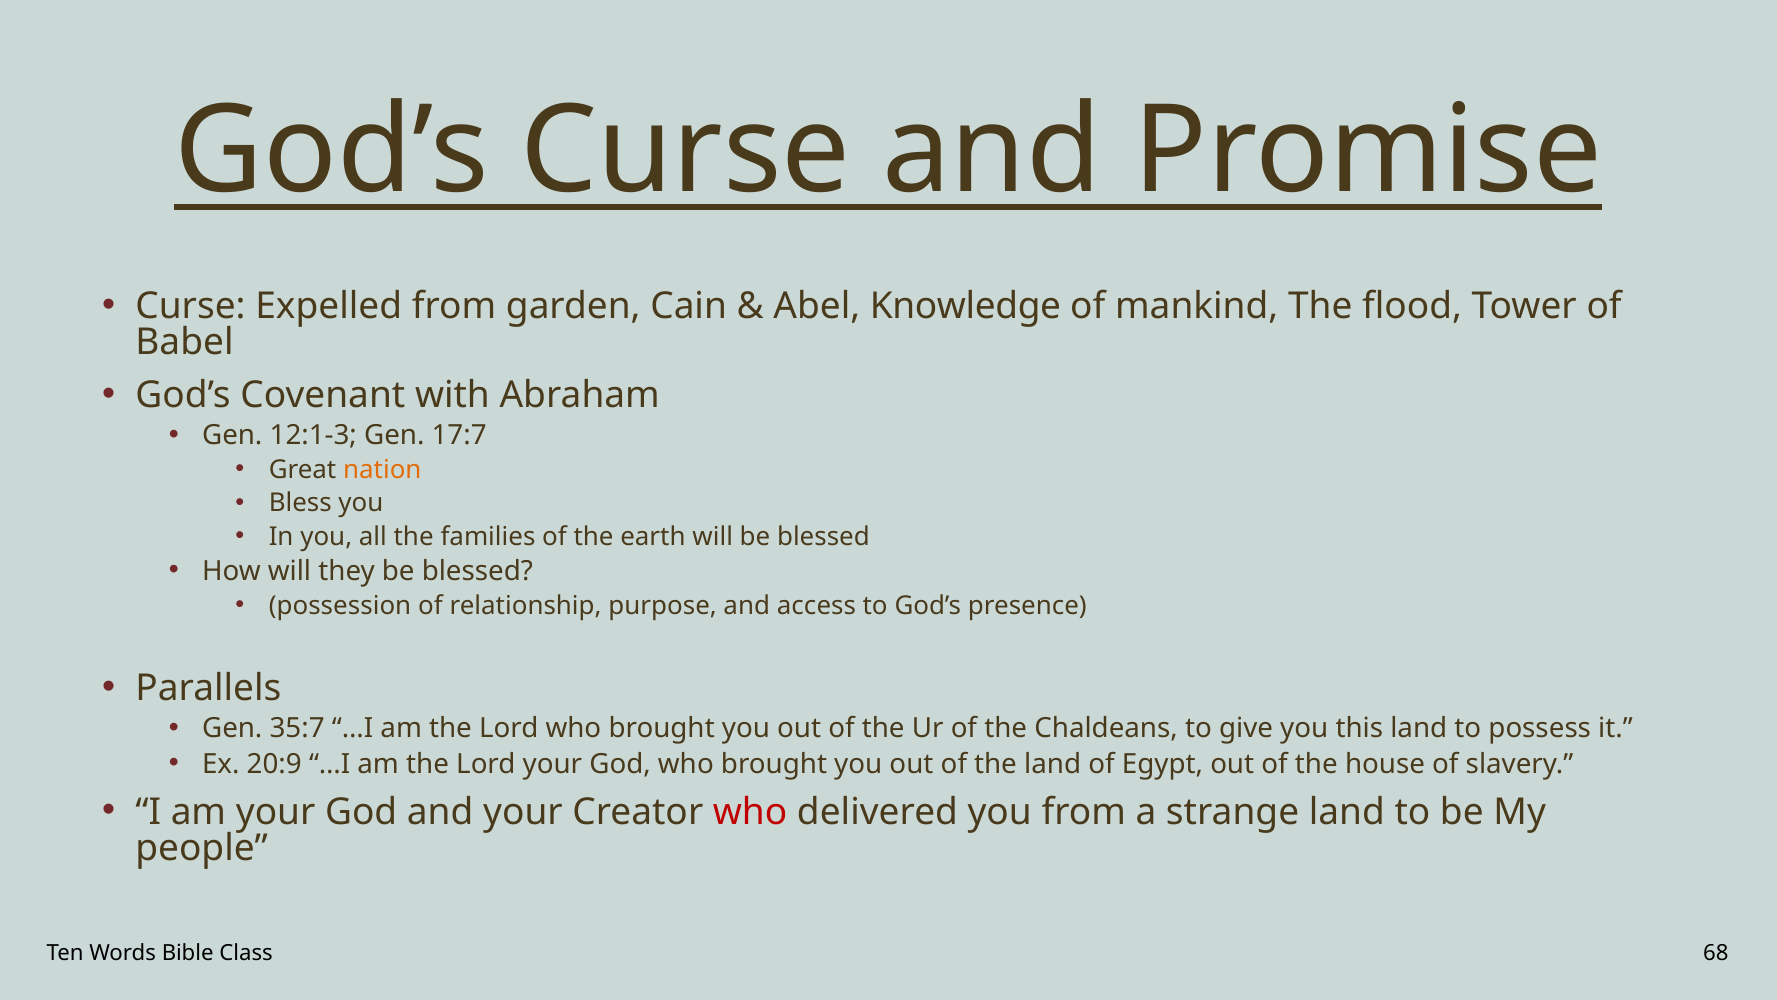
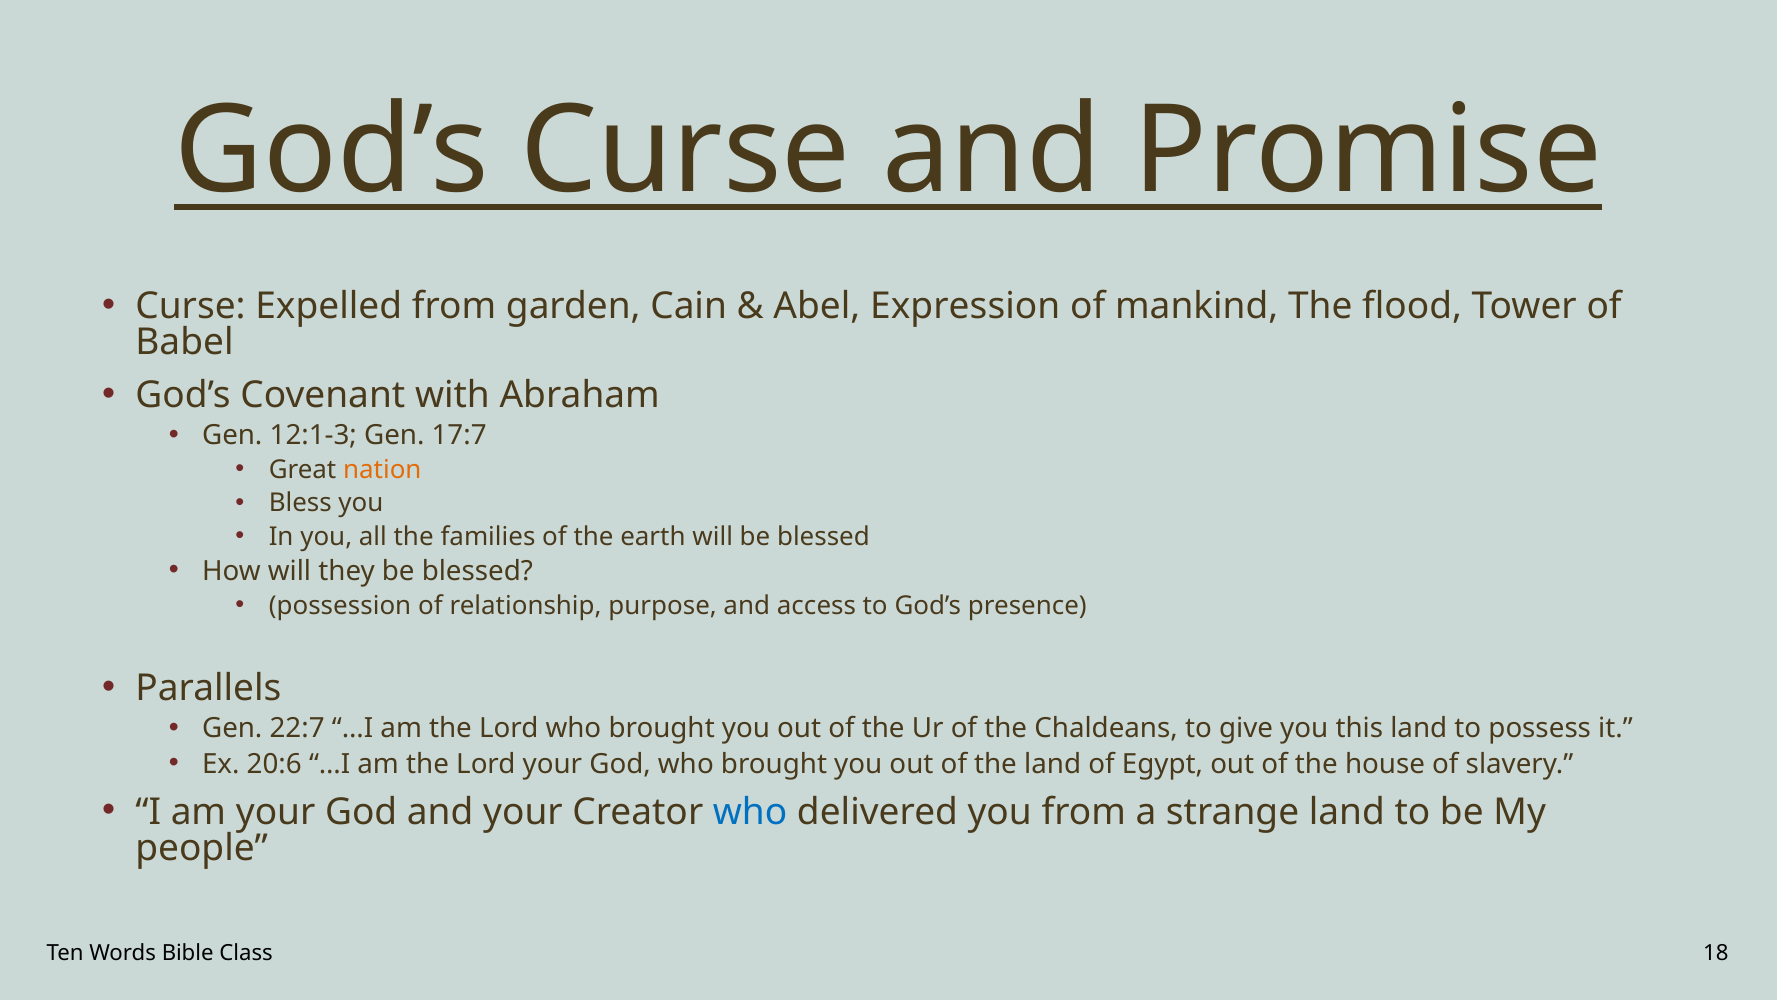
Knowledge: Knowledge -> Expression (965, 306)
35:7: 35:7 -> 22:7 (297, 728)
20:9: 20:9 -> 20:6 (274, 764)
who colour: red -> blue (750, 812)
68: 68 -> 18 (1716, 953)
